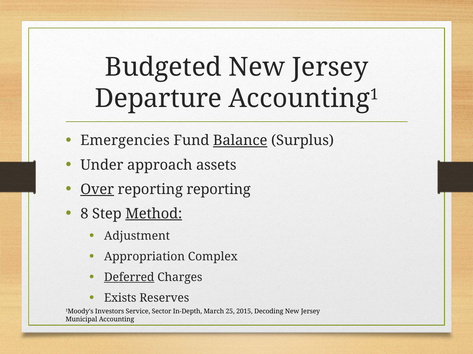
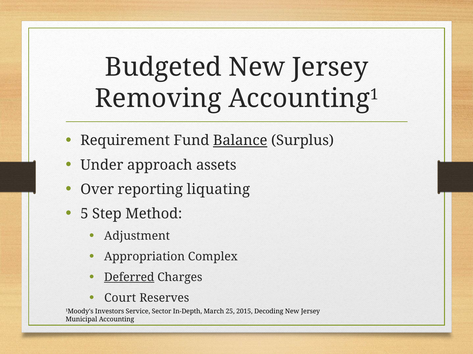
Departure: Departure -> Removing (158, 99)
Emergencies: Emergencies -> Requirement (125, 141)
Over underline: present -> none (97, 190)
reporting reporting: reporting -> liquating (218, 190)
8: 8 -> 5 (84, 214)
Method underline: present -> none (154, 214)
Exists: Exists -> Court (120, 299)
